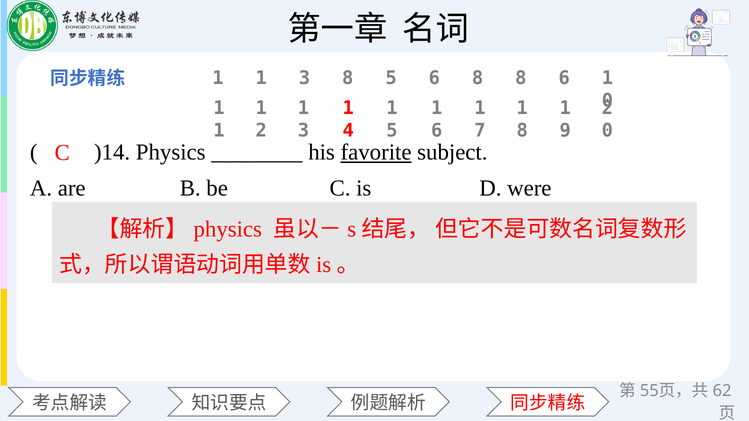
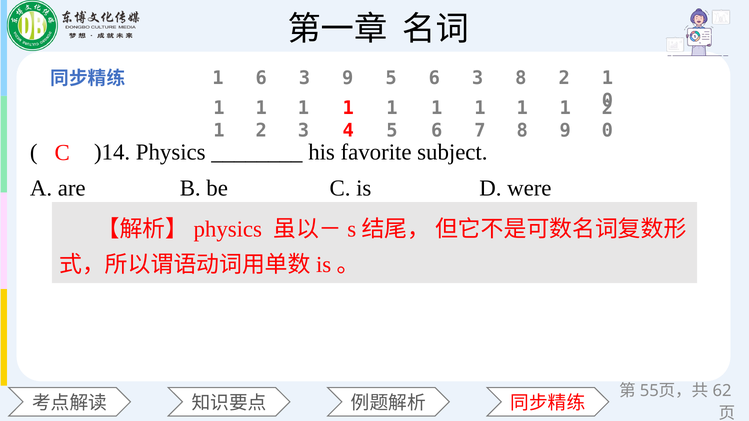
1: 1 -> 6 (261, 78)
3 8: 8 -> 9 (348, 78)
5 6 8: 8 -> 3 (478, 78)
8 6: 6 -> 2 (564, 78)
favorite underline: present -> none (376, 152)
